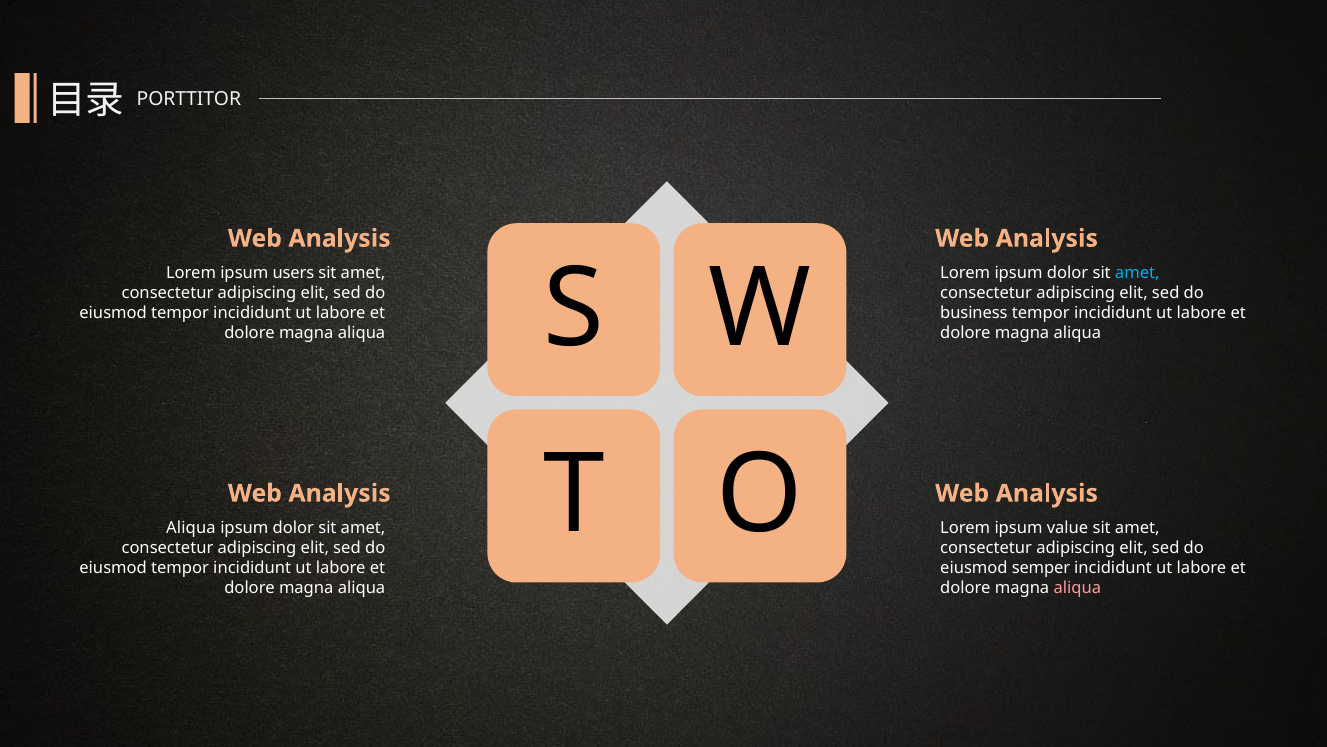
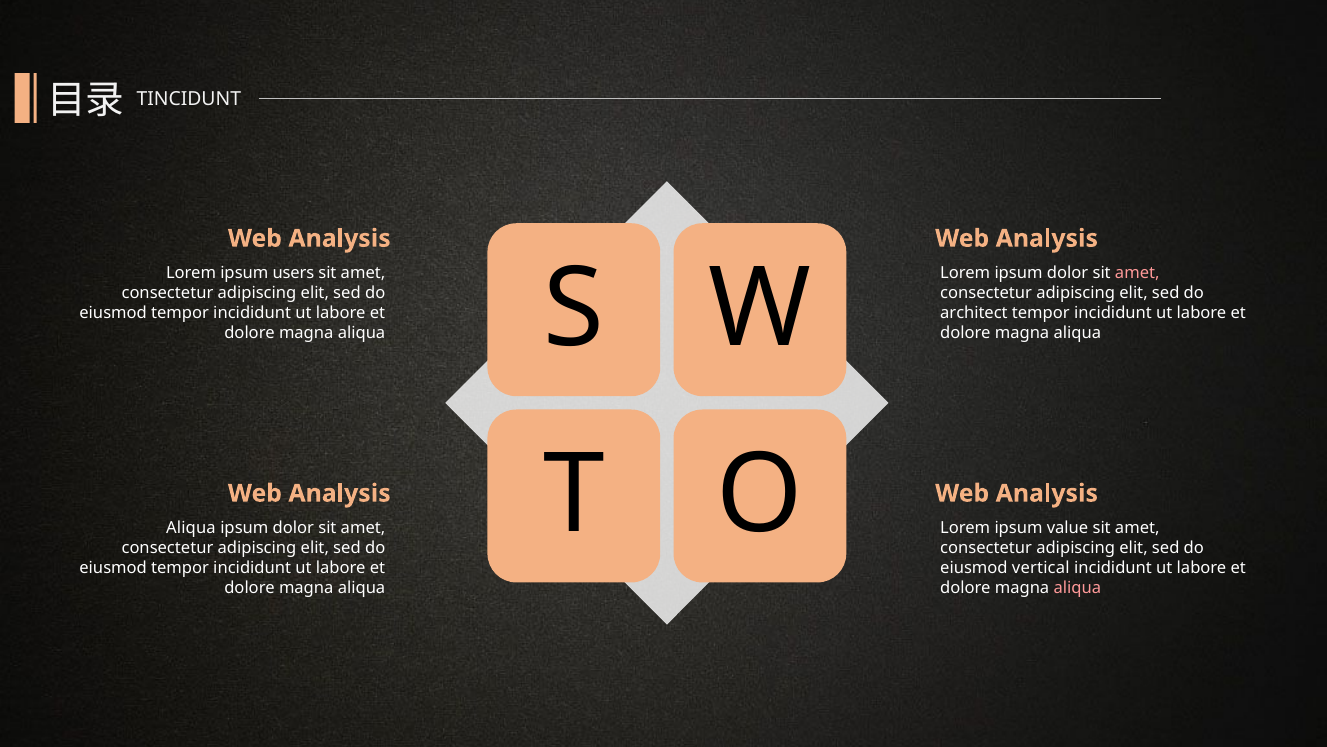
PORTTITOR: PORTTITOR -> TINCIDUNT (189, 99)
amet colour: light blue -> pink (1137, 273)
business: business -> architect (974, 313)
semper: semper -> vertical (1041, 567)
